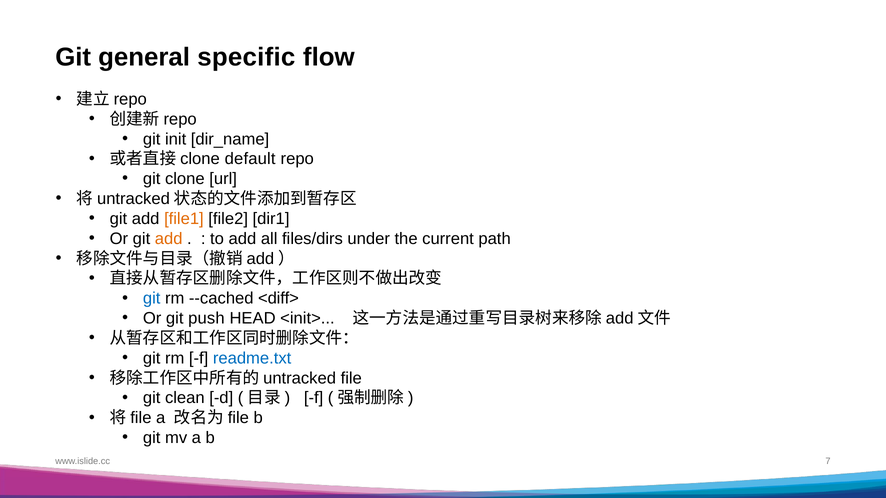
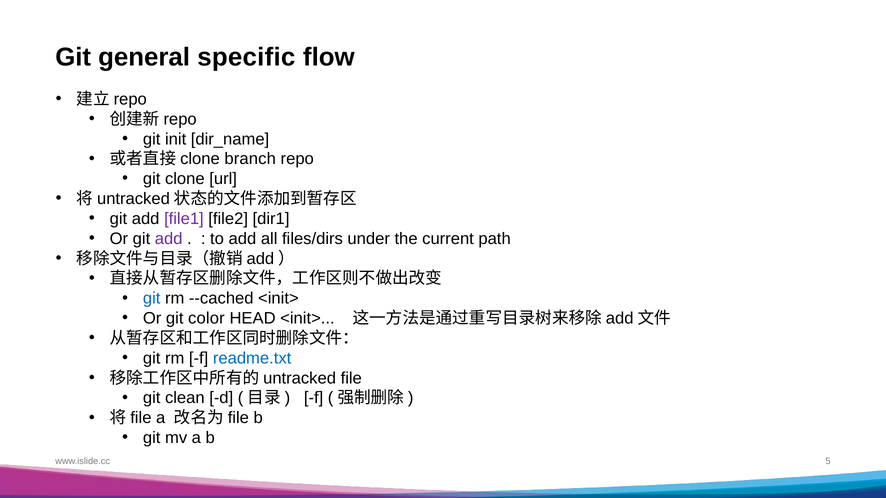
default: default -> branch (250, 159)
file1 colour: orange -> purple (184, 219)
add colour: orange -> purple (169, 239)
--cached <diff>: <diff> -> <init> (278, 299)
push: push -> color (206, 319)
7: 7 -> 5 (828, 462)
